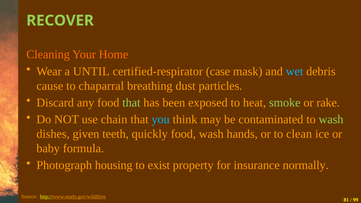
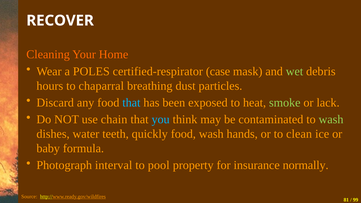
RECOVER colour: light green -> white (60, 21)
UNTIL: UNTIL -> POLES (91, 71)
wet colour: light blue -> light green (294, 71)
cause: cause -> hours (50, 86)
that colour: light green -> light blue (131, 103)
rake: rake -> lack (328, 103)
given: given -> water (86, 134)
housing: housing -> interval (114, 165)
exist: exist -> pool (159, 165)
